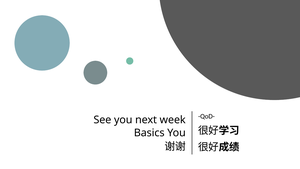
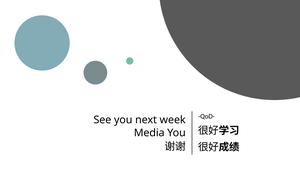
Basics: Basics -> Media (149, 133)
